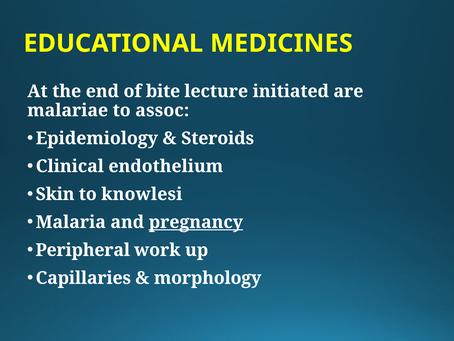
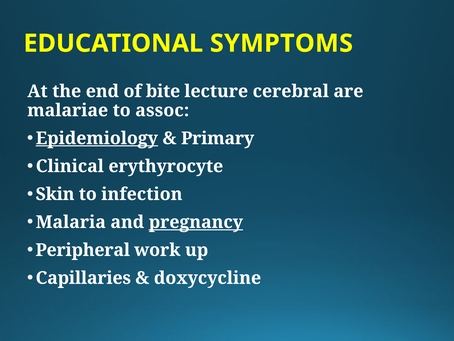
MEDICINES: MEDICINES -> SYMPTOMS (281, 43)
initiated: initiated -> cerebral (291, 91)
Epidemiology underline: none -> present (97, 138)
Steroids: Steroids -> Primary (218, 138)
endothelium: endothelium -> erythyrocyte (166, 166)
knowlesi: knowlesi -> infection (142, 194)
morphology: morphology -> doxycycline (208, 278)
